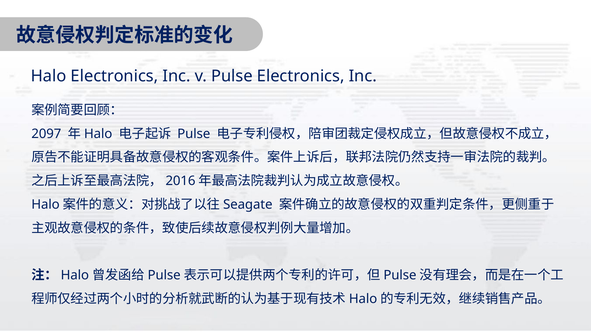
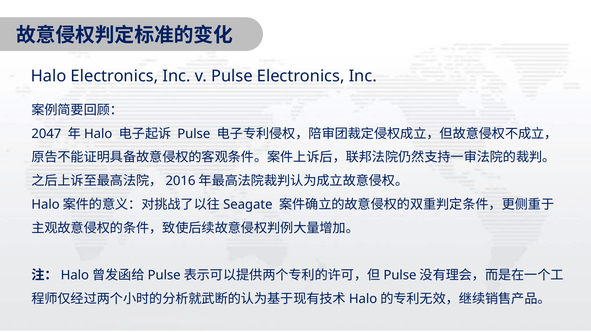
2097: 2097 -> 2047 (46, 134)
